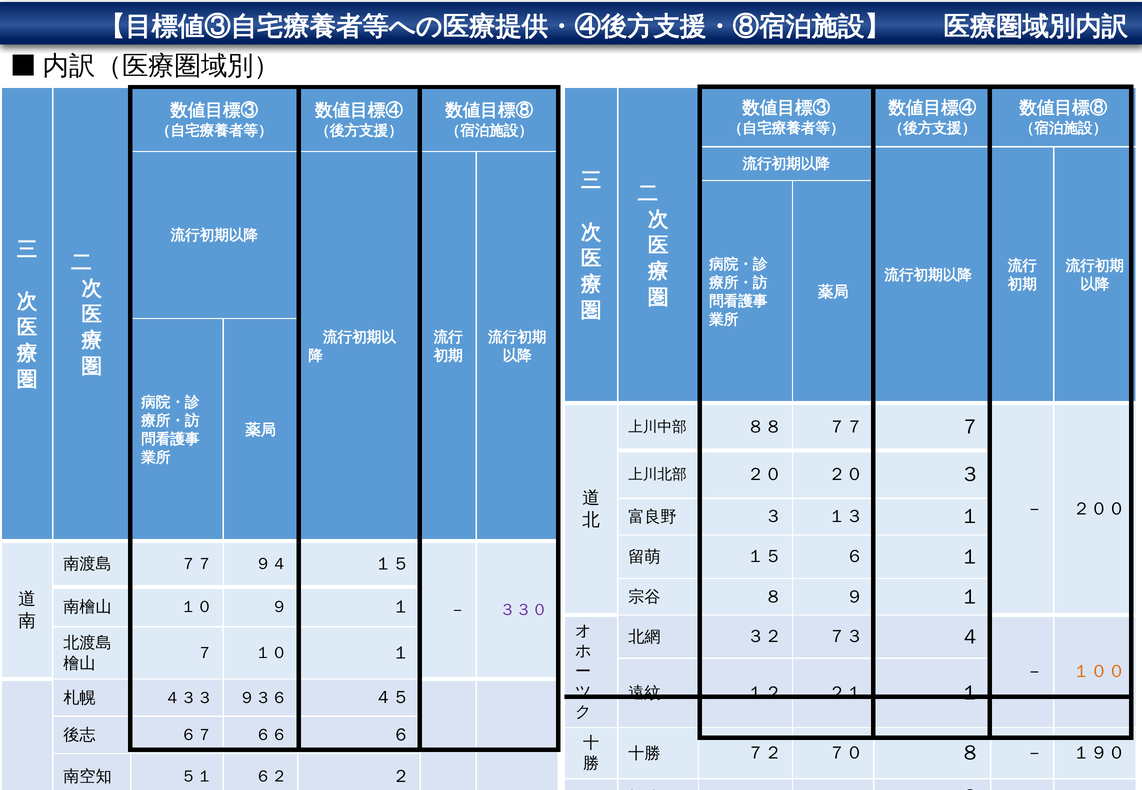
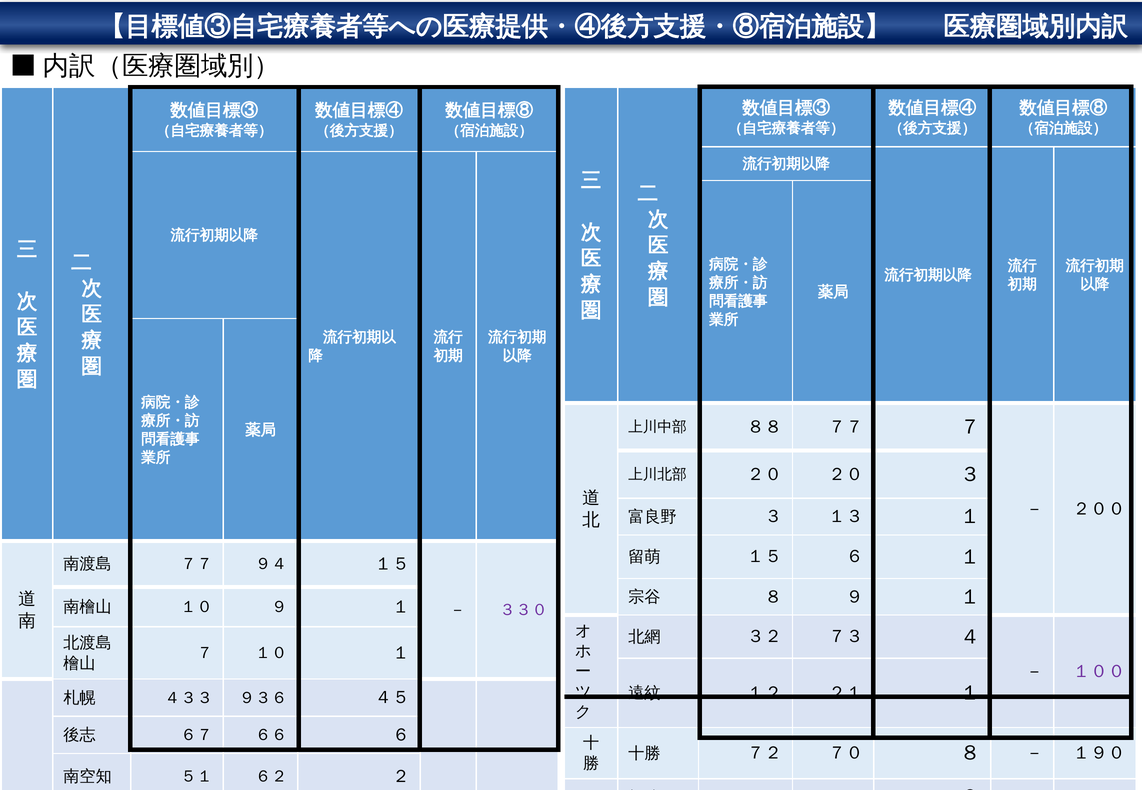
１００ colour: orange -> purple (1099, 672)
